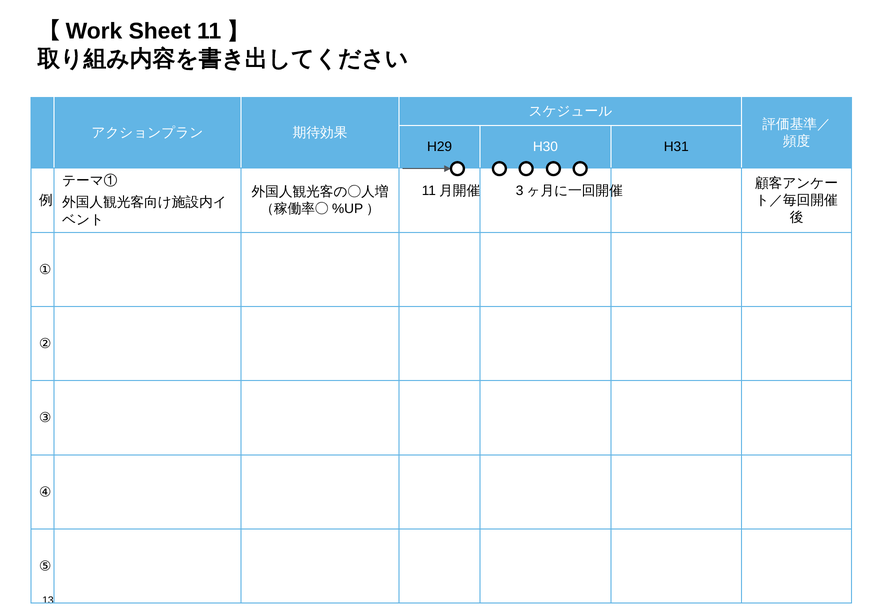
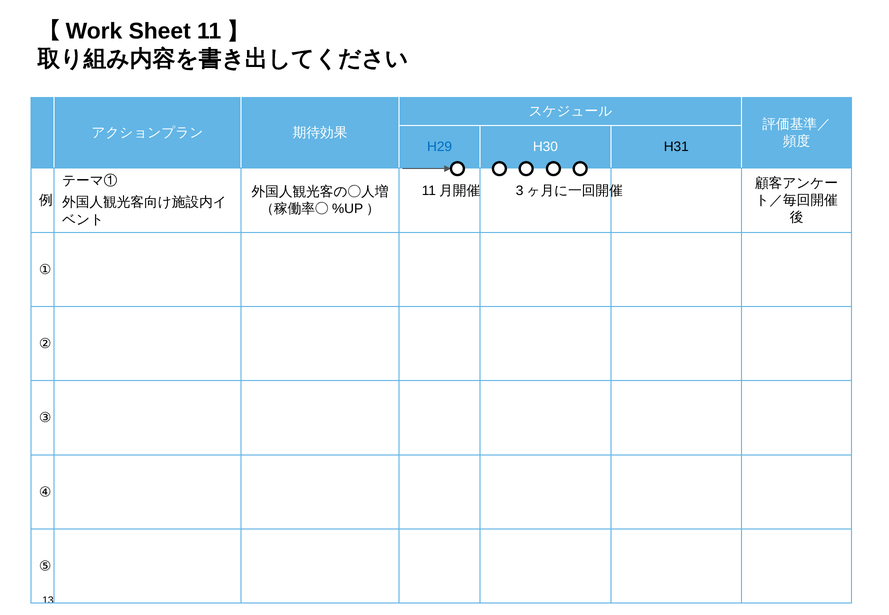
H29 colour: black -> blue (440, 147)
